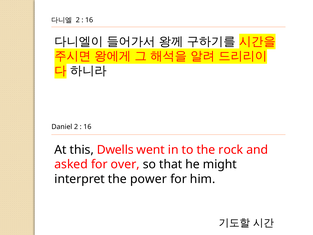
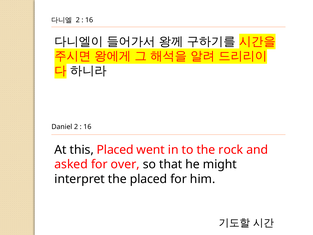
this Dwells: Dwells -> Placed (115, 150)
the power: power -> placed (149, 179)
